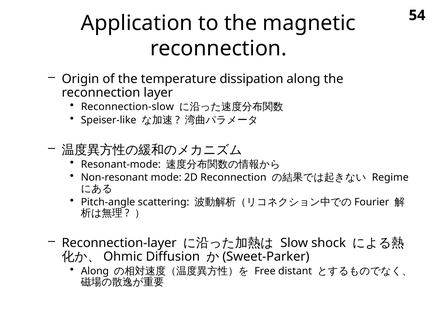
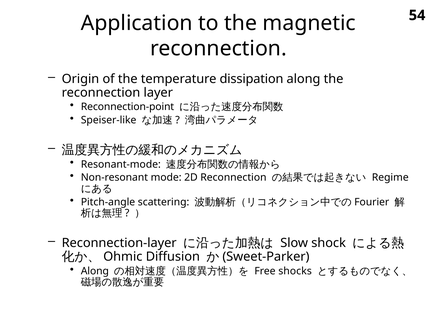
Reconnection-slow: Reconnection-slow -> Reconnection-point (127, 107)
distant: distant -> shocks (295, 272)
